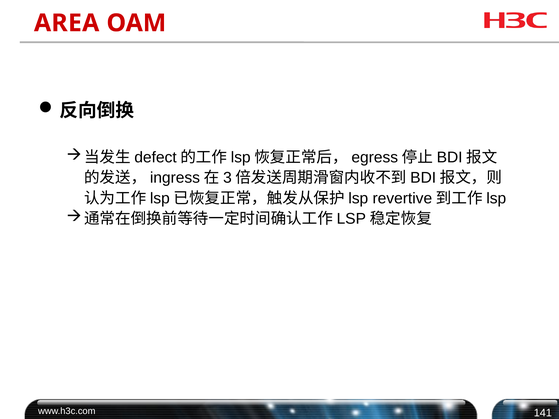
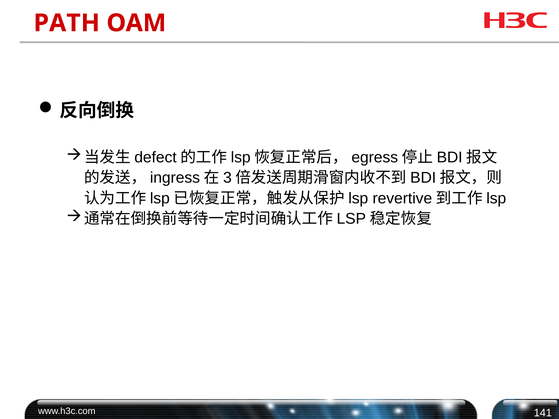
AREA: AREA -> PATH (67, 23)
